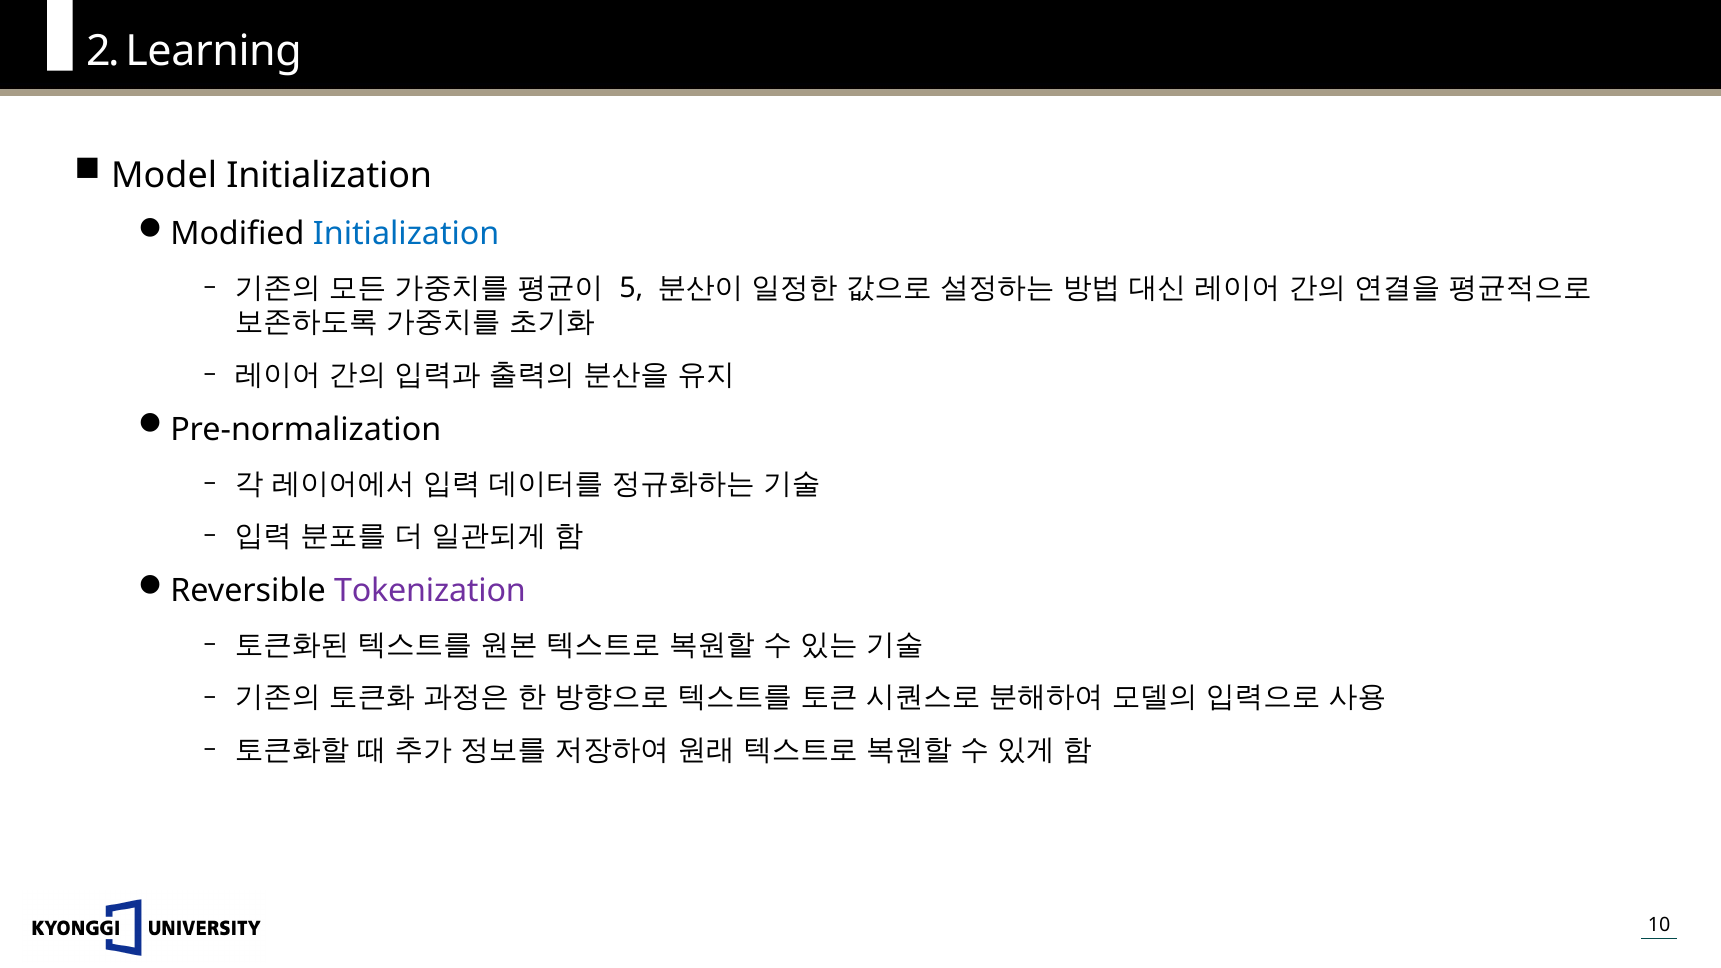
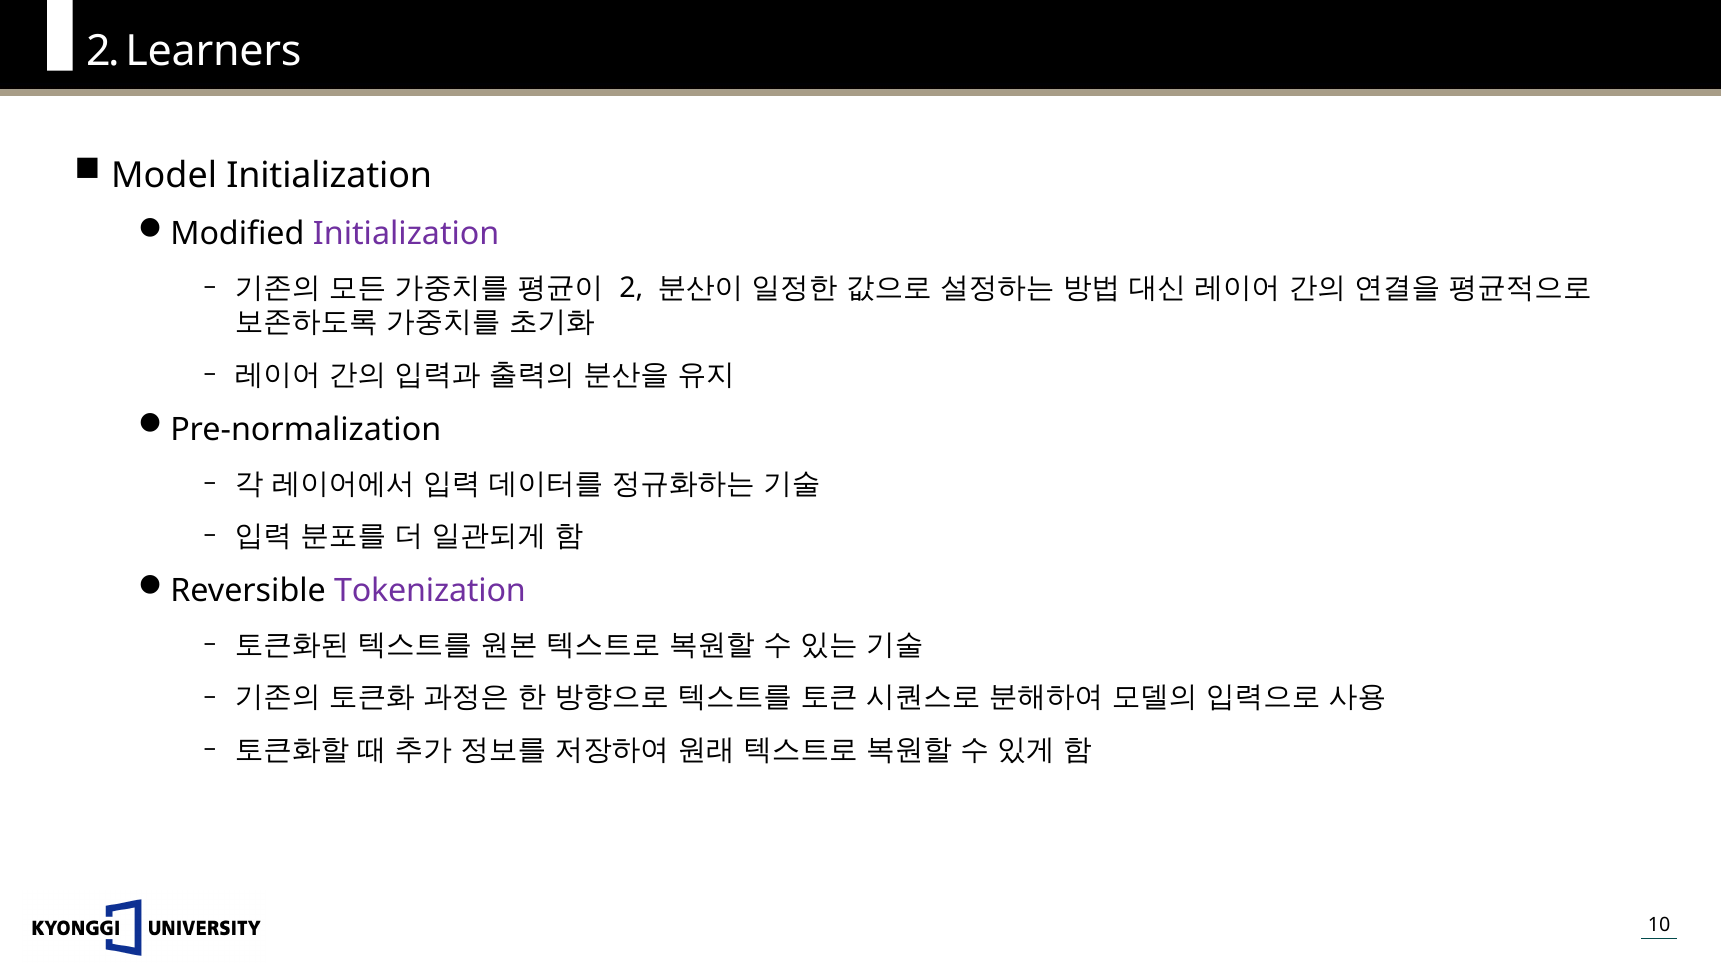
Learning: Learning -> Learners (214, 51)
Initialization colour: blue -> purple (406, 234)
5: 5 -> 2 (631, 288)
